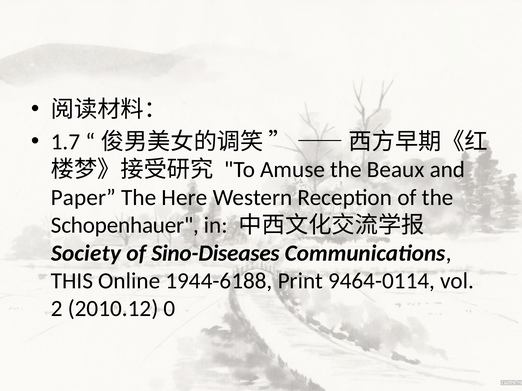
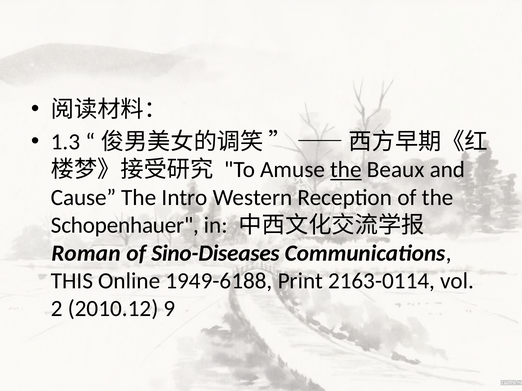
1.7: 1.7 -> 1.3 (66, 142)
the underline: none -> present (346, 170)
Paper: Paper -> Cause (84, 198)
Here: Here -> Intro (185, 198)
Society: Society -> Roman (86, 253)
1944-6188: 1944-6188 -> 1949-6188 (219, 281)
9464-0114: 9464-0114 -> 2163-0114 (382, 281)
0: 0 -> 9 (169, 309)
